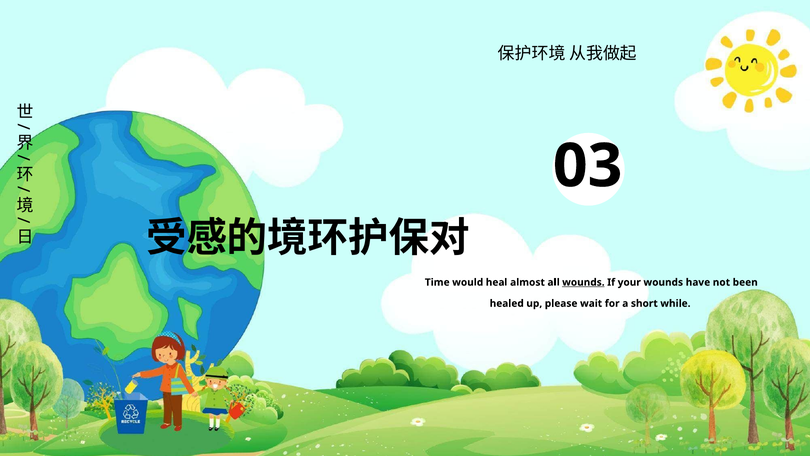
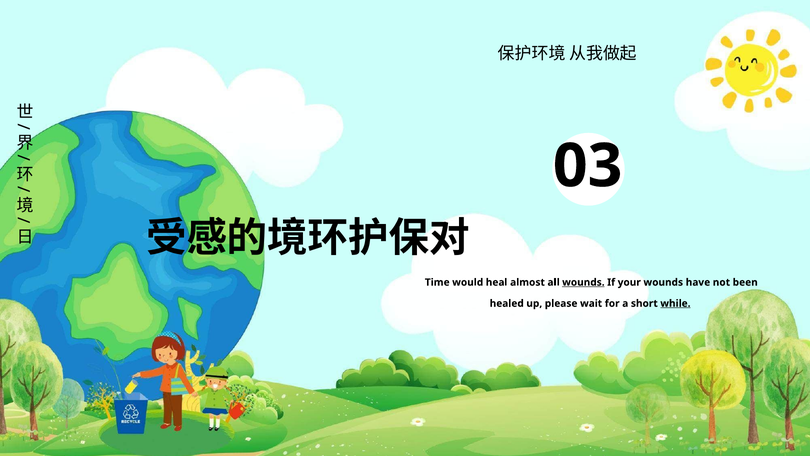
while underline: none -> present (675, 303)
